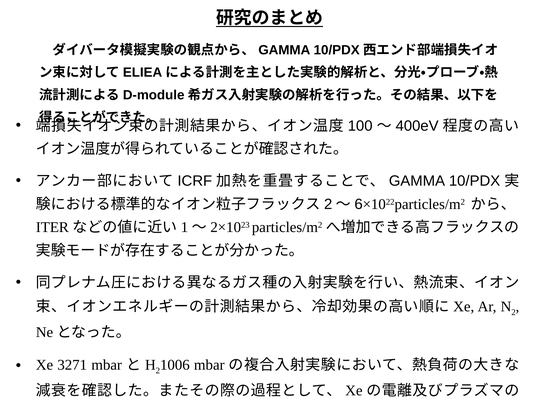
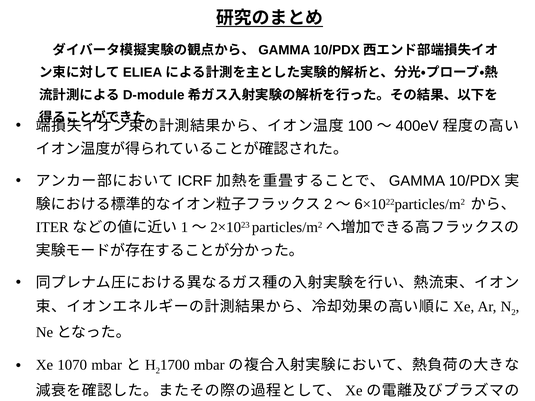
3271: 3271 -> 1070 (72, 365)
1006: 1006 -> 1700 (175, 365)
